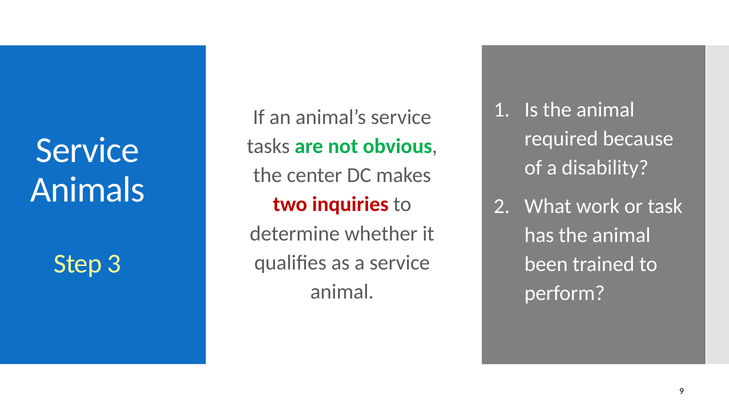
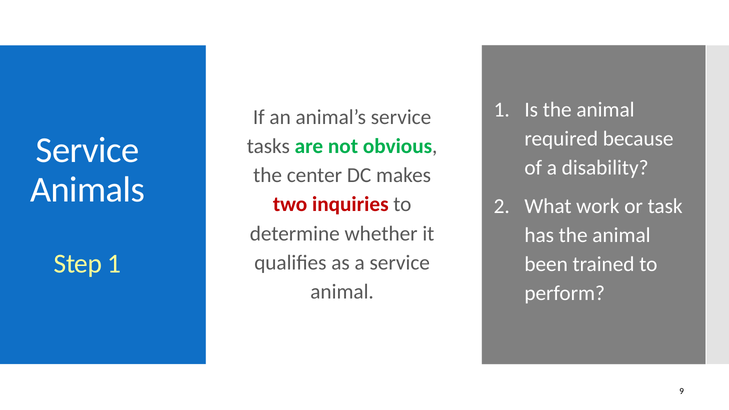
Step 3: 3 -> 1 (114, 264)
